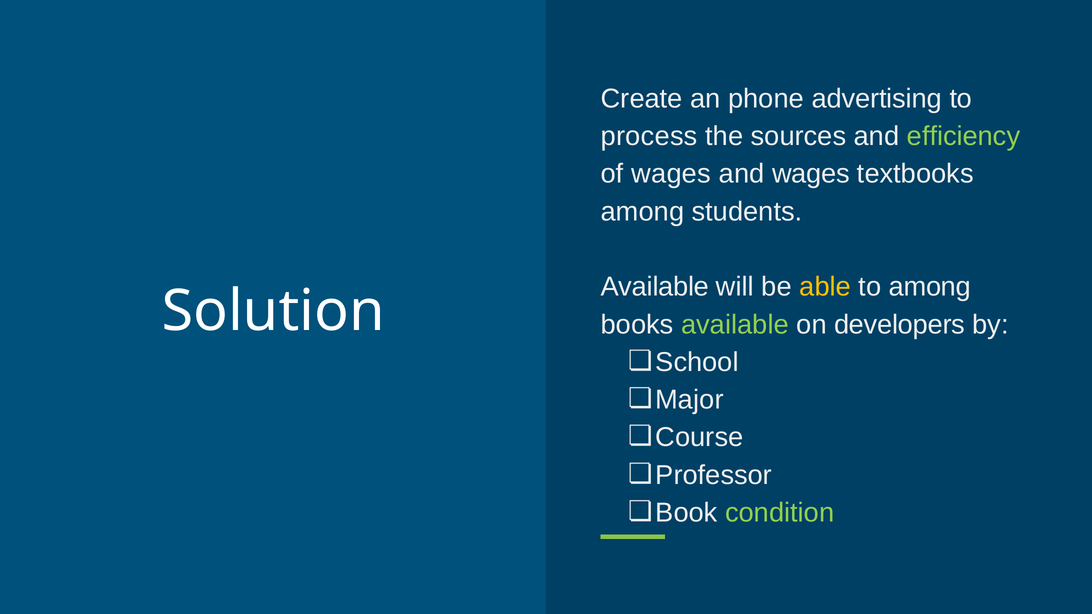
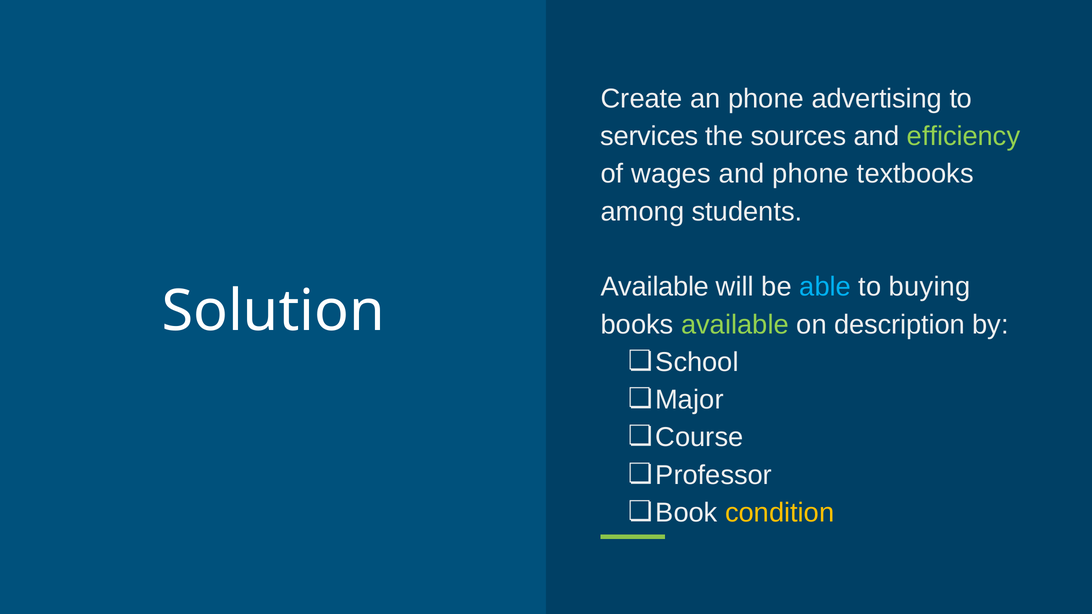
process: process -> services (649, 136)
and wages: wages -> phone (811, 174)
able colour: yellow -> light blue (825, 287)
to among: among -> buying (930, 287)
developers: developers -> description (899, 325)
condition colour: light green -> yellow (780, 513)
